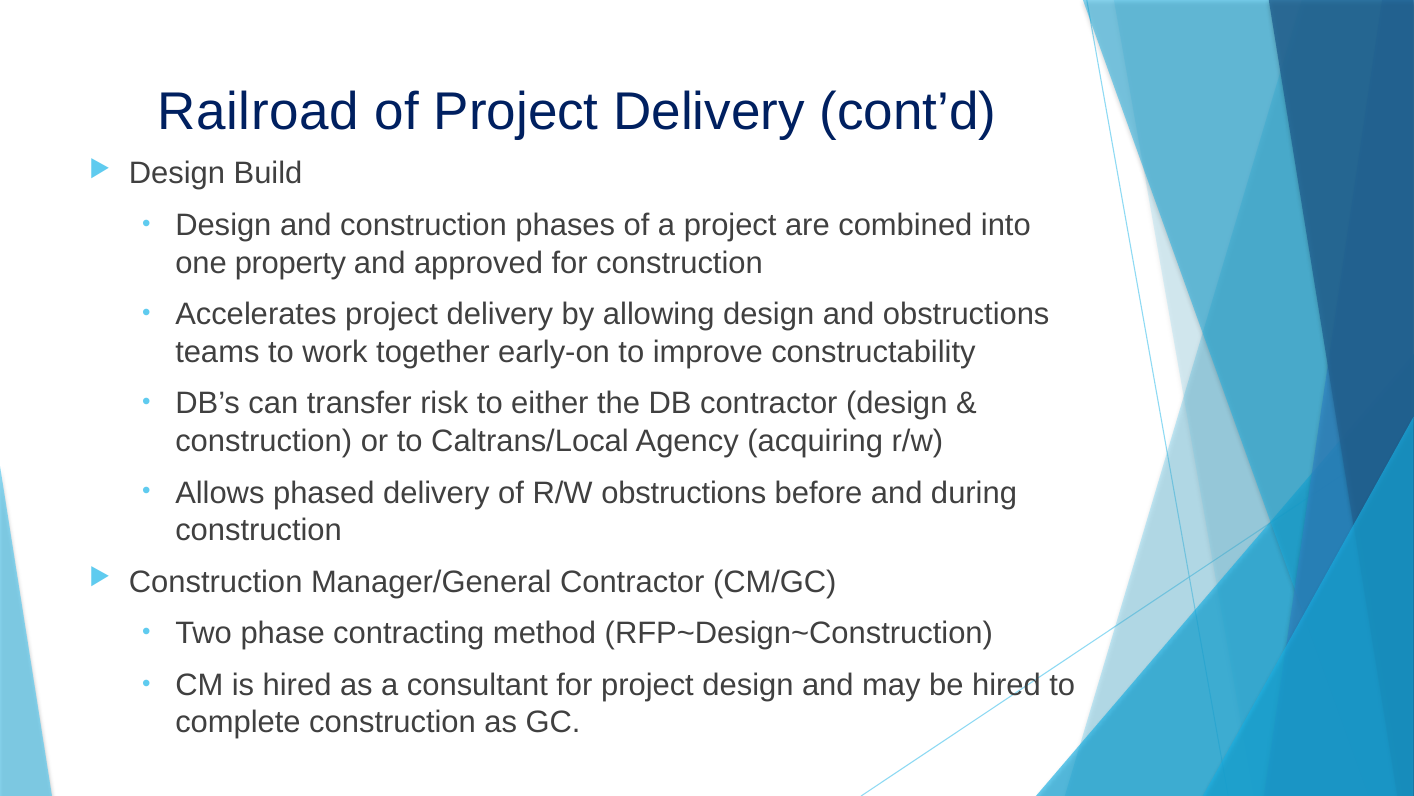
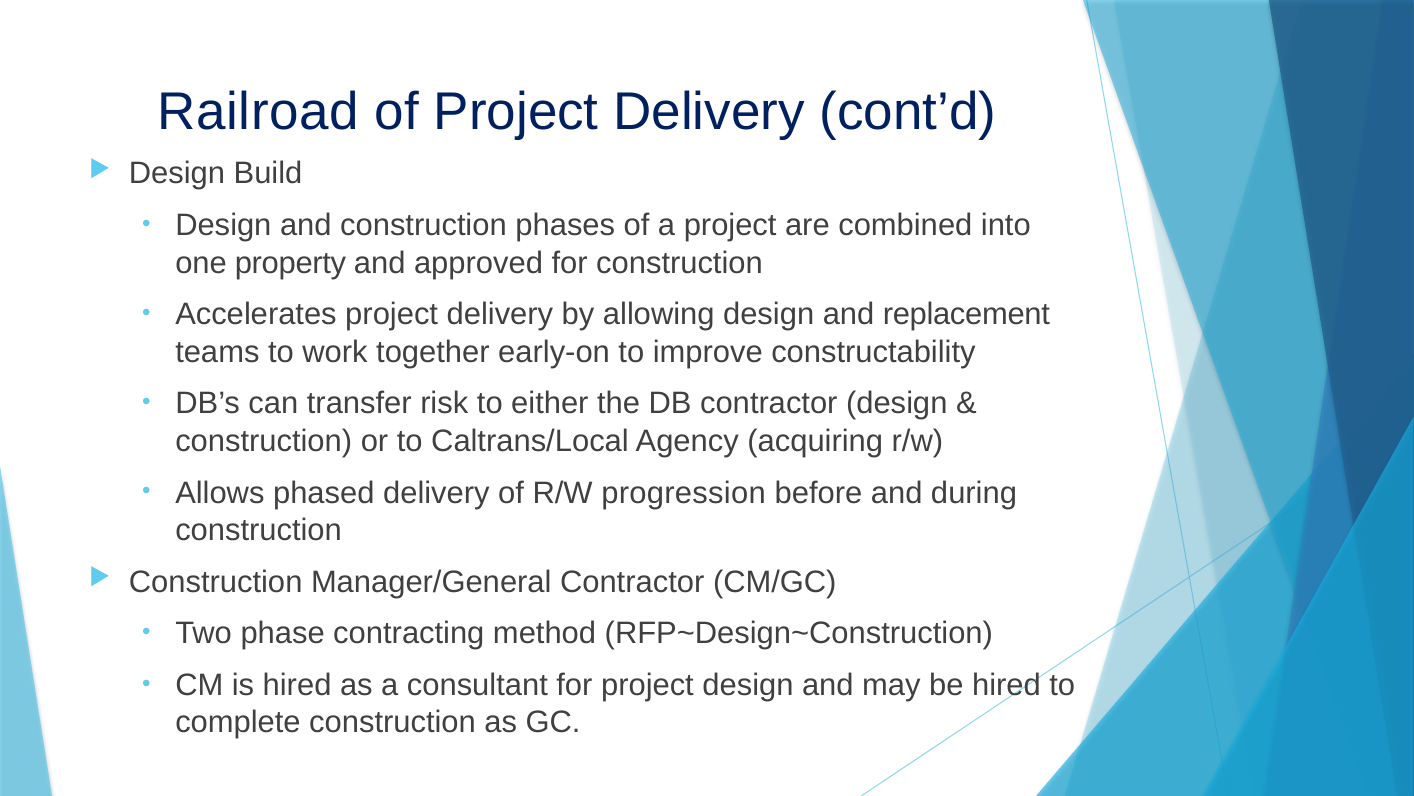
and obstructions: obstructions -> replacement (966, 314)
R/W obstructions: obstructions -> progression (684, 492)
